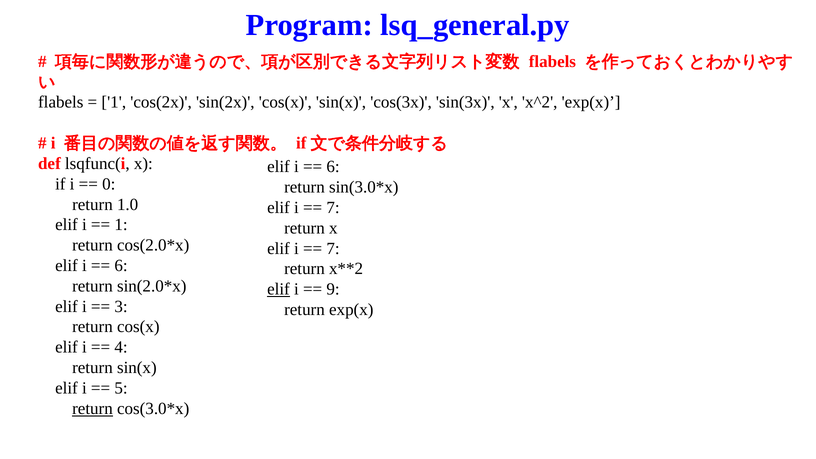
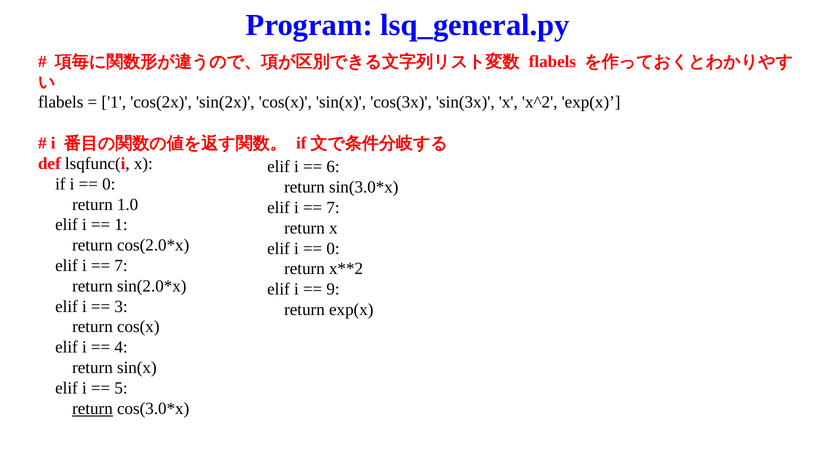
7: 7 -> 0 (333, 248)
6: 6 -> 7 (121, 266)
elif underline: present -> none (278, 289)
